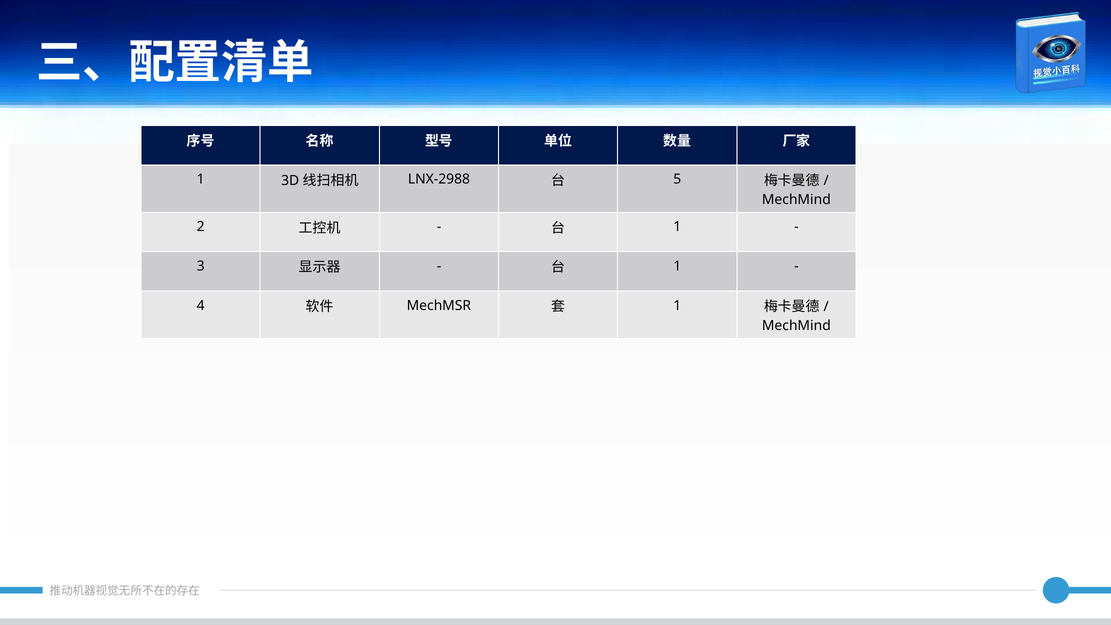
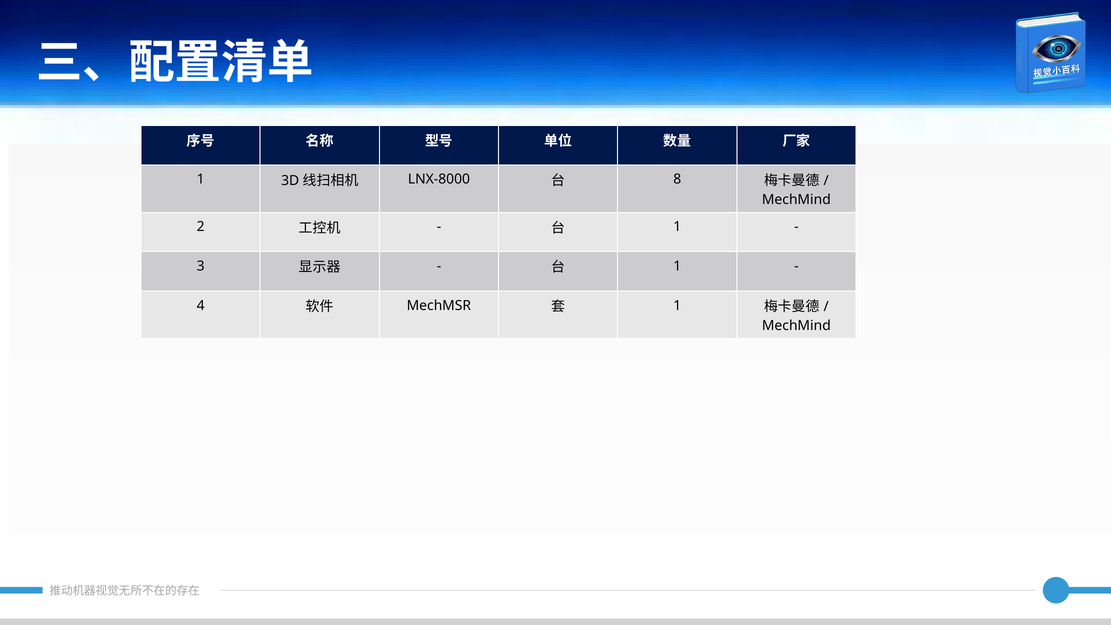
LNX-2988: LNX-2988 -> LNX-8000 (439, 179)
5: 5 -> 8 (677, 179)
